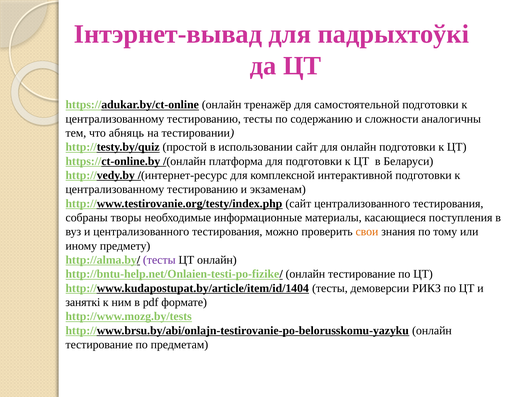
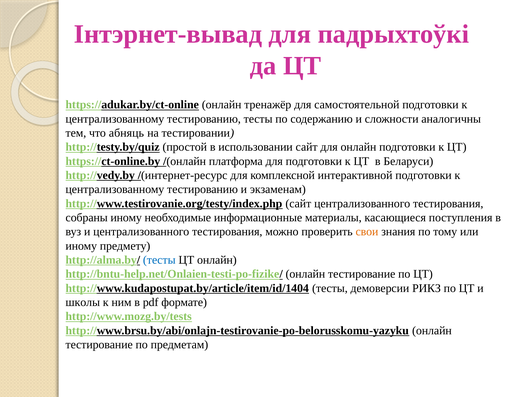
собраны творы: творы -> иному (126, 217)
тесты colour: purple -> blue (159, 260)
заняткі: заняткі -> школы (83, 302)
